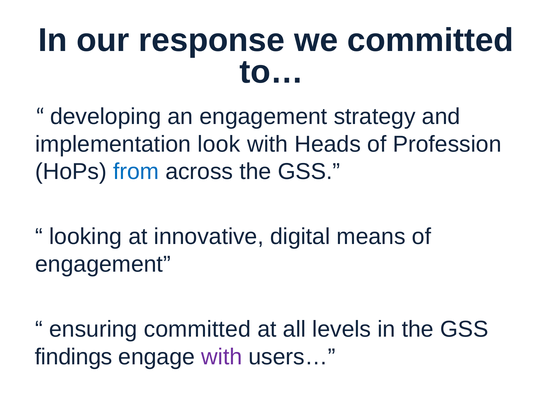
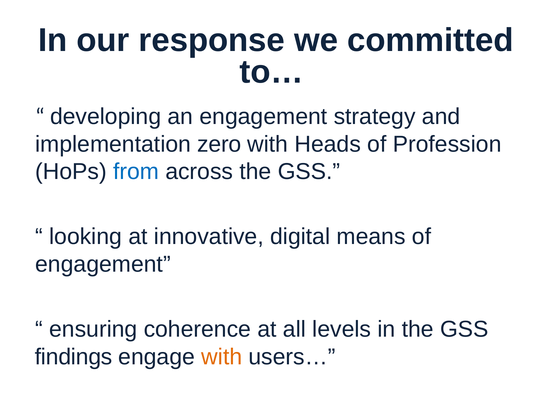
look: look -> zero (219, 144)
ensuring committed: committed -> coherence (197, 329)
with colour: purple -> orange (222, 357)
